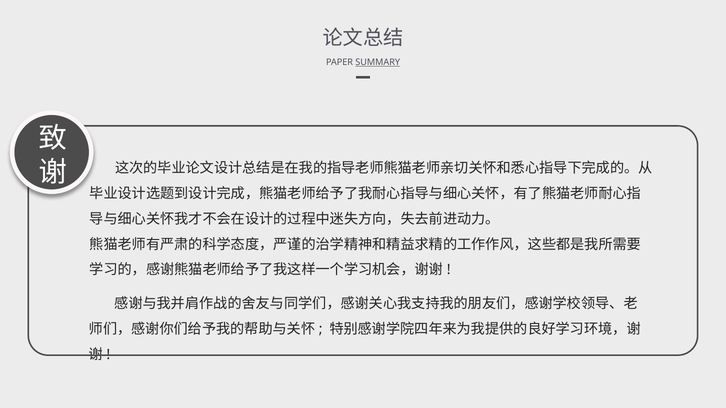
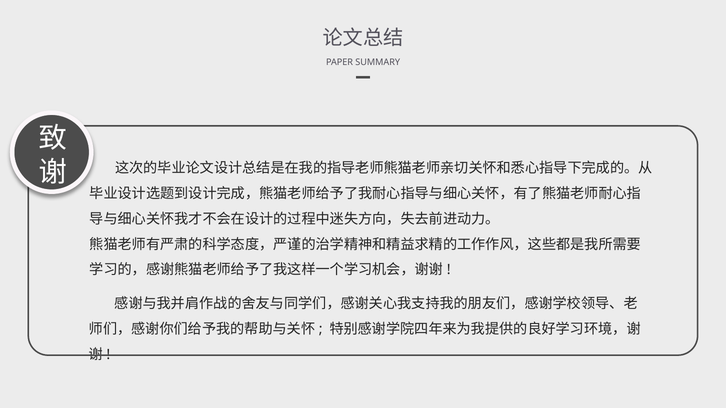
SUMMARY underline: present -> none (378, 62)
